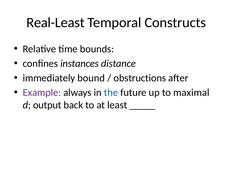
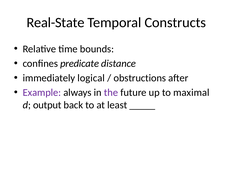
Real-Least: Real-Least -> Real-State (56, 23)
instances: instances -> predicate (80, 63)
bound: bound -> logical (91, 78)
the colour: blue -> purple (111, 92)
